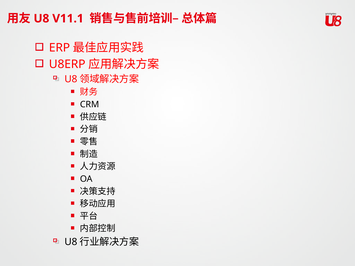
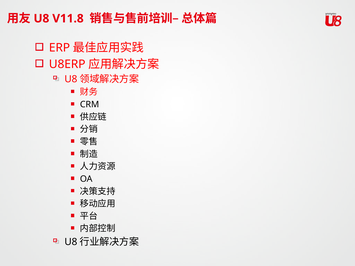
V11.1: V11.1 -> V11.8 (68, 19)
